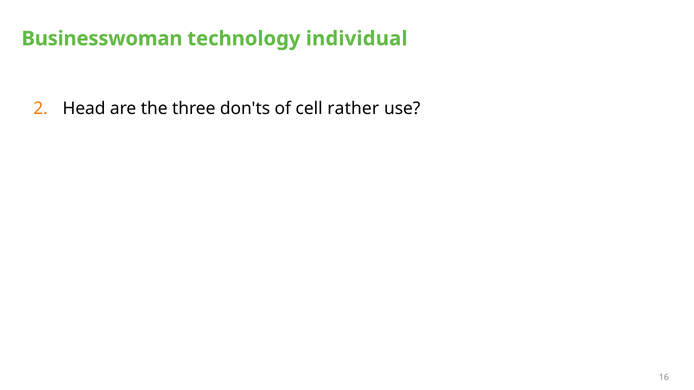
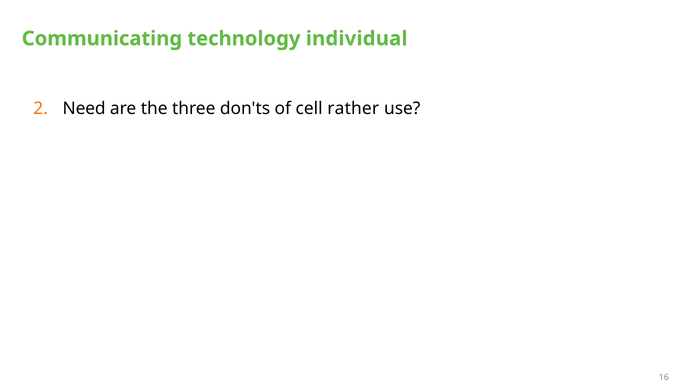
Businesswoman: Businesswoman -> Communicating (102, 39)
Head: Head -> Need (84, 109)
